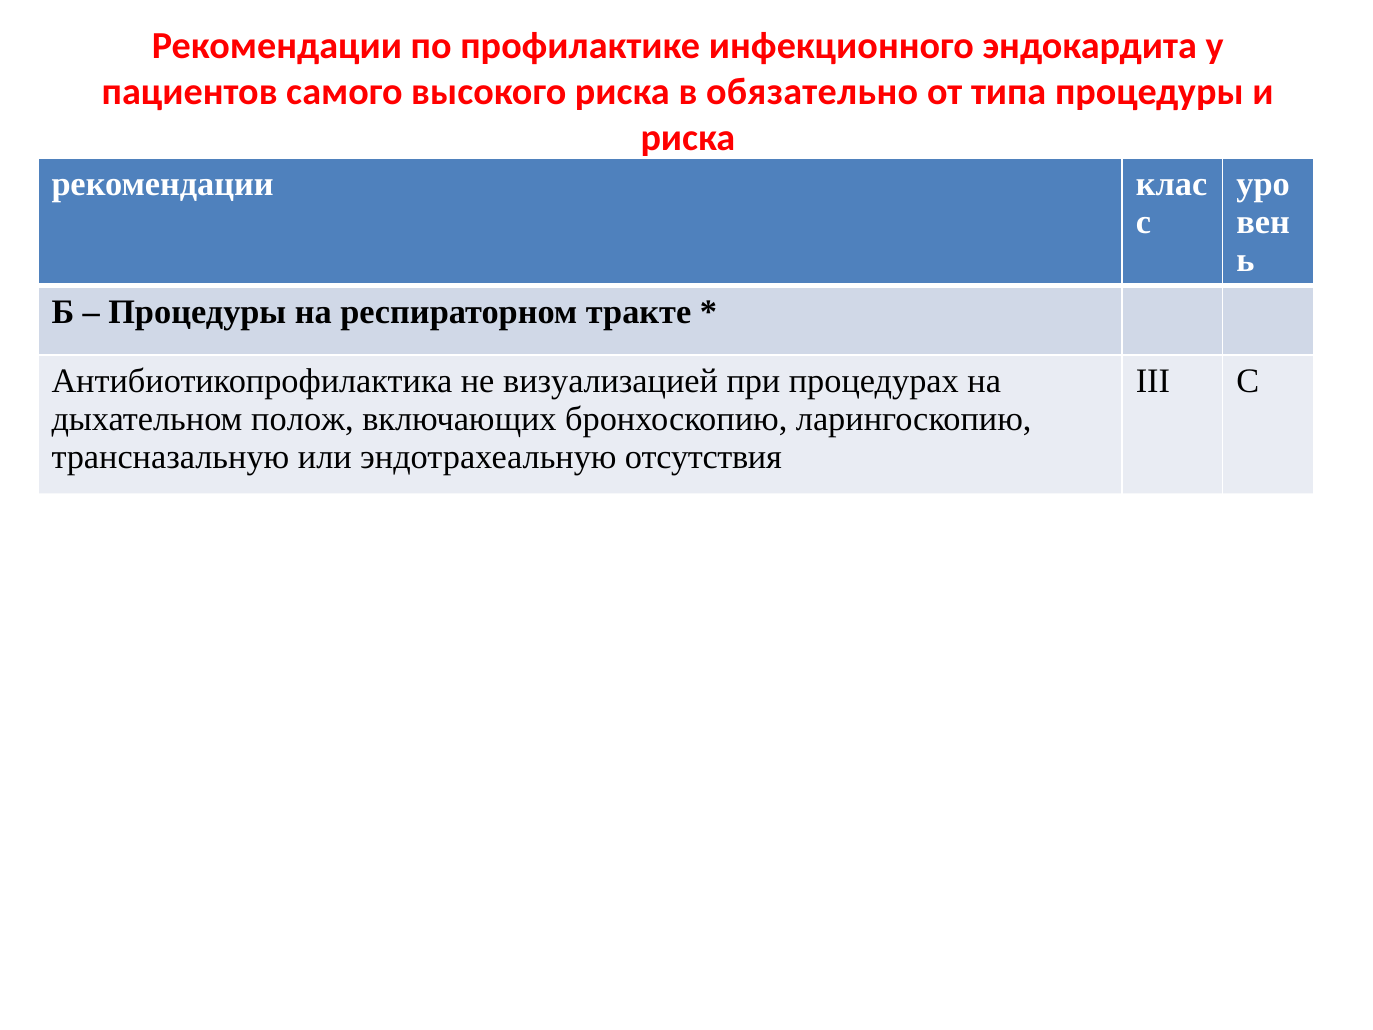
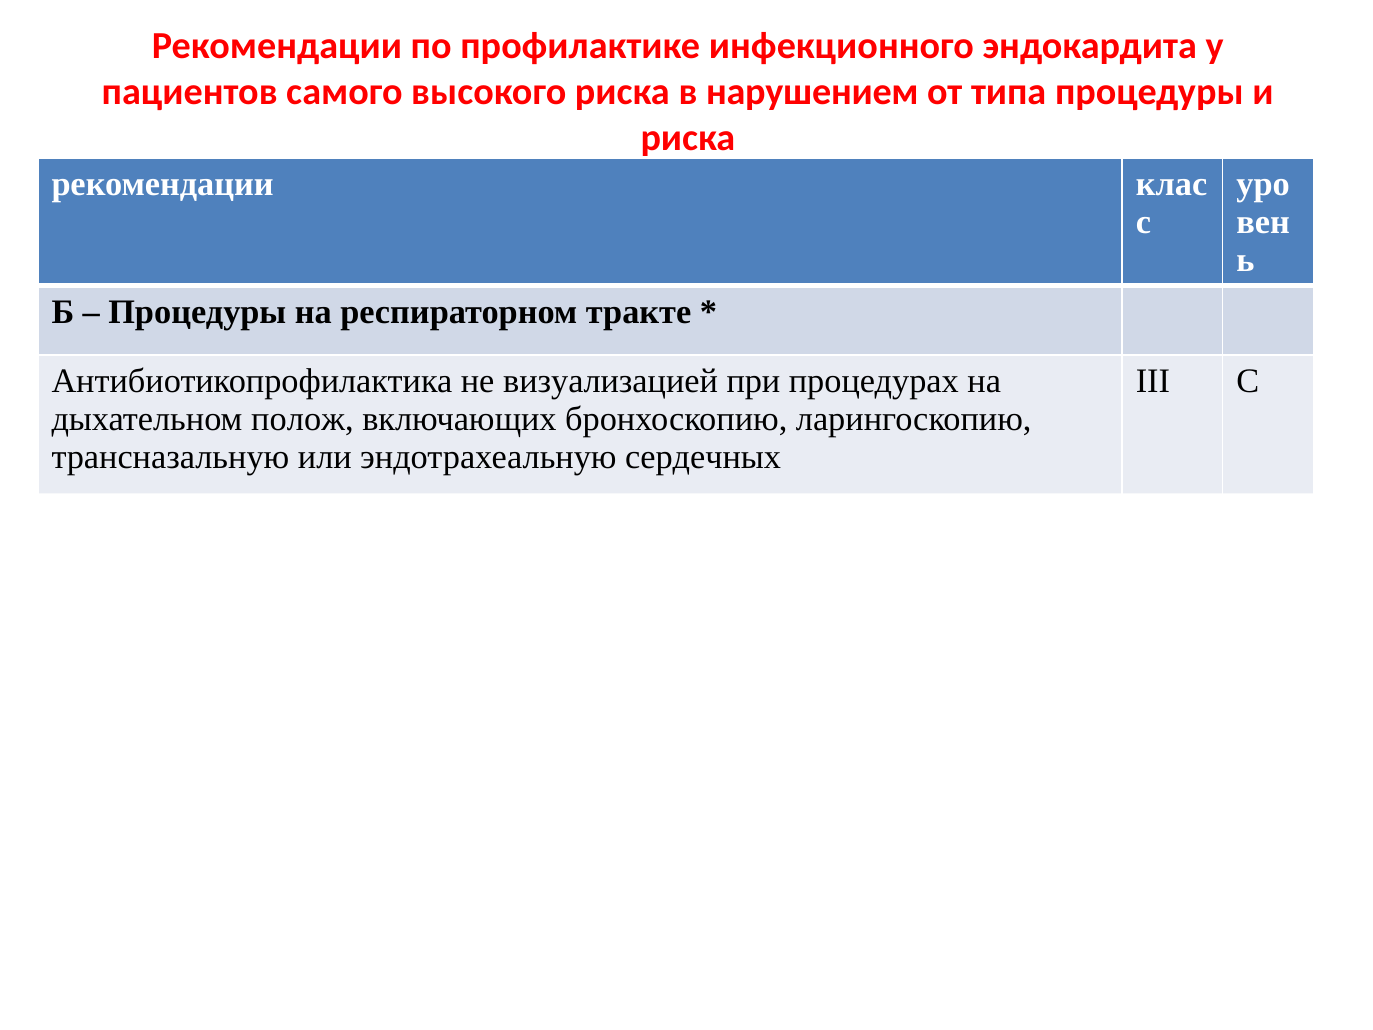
обязательно: обязательно -> нарушением (812, 92)
отсутствия: отсутствия -> сердечных (703, 457)
